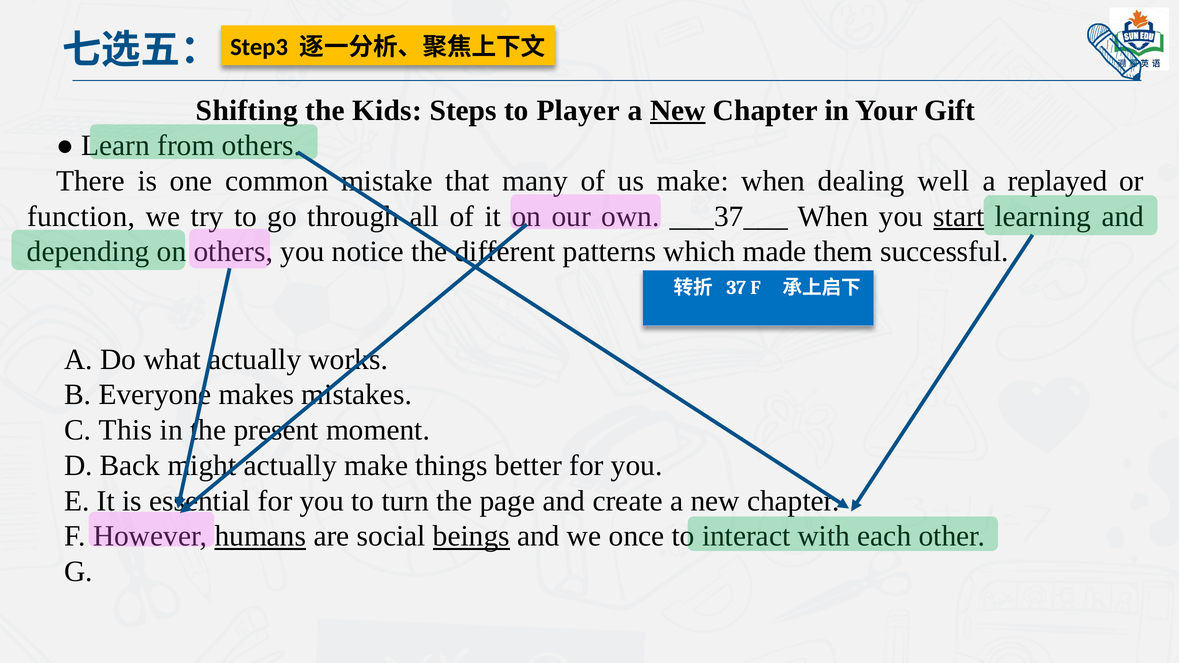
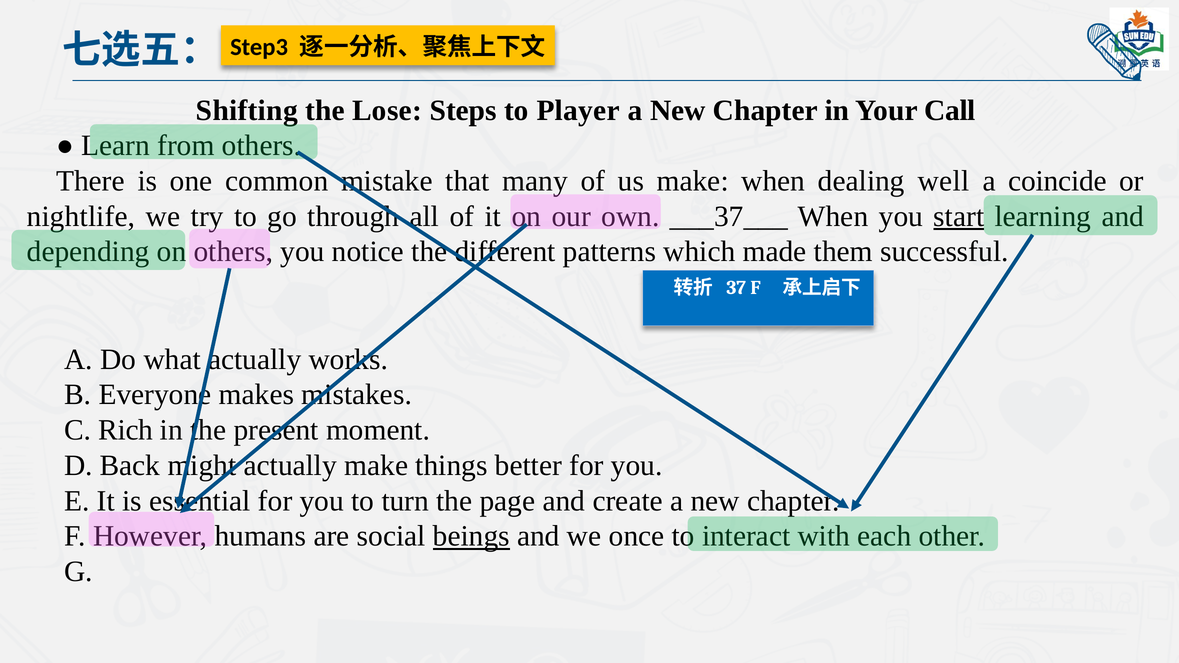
Kids: Kids -> Lose (387, 110)
New underline: present -> none (678, 110)
Gift: Gift -> Call (950, 110)
replayed: replayed -> coincide (1058, 181)
function: function -> nightlife (81, 216)
This: This -> Rich (126, 430)
humans underline: present -> none (260, 536)
